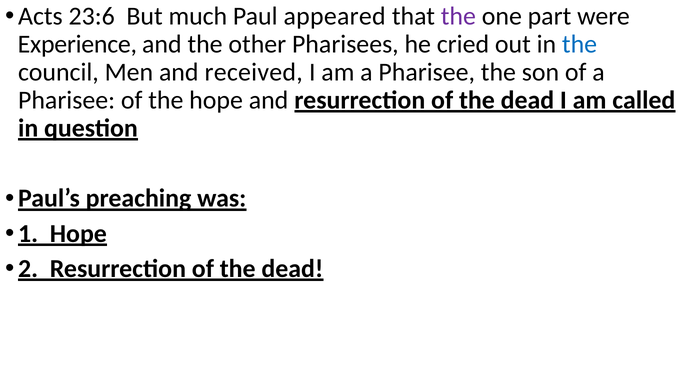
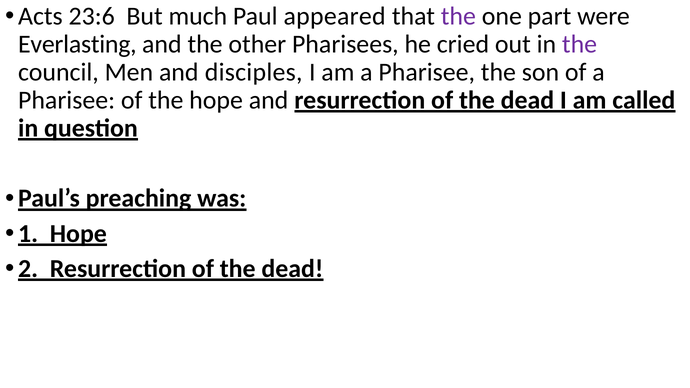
Experience: Experience -> Everlasting (77, 44)
the colour: blue -> purple (580, 44)
received: received -> disciples (254, 72)
